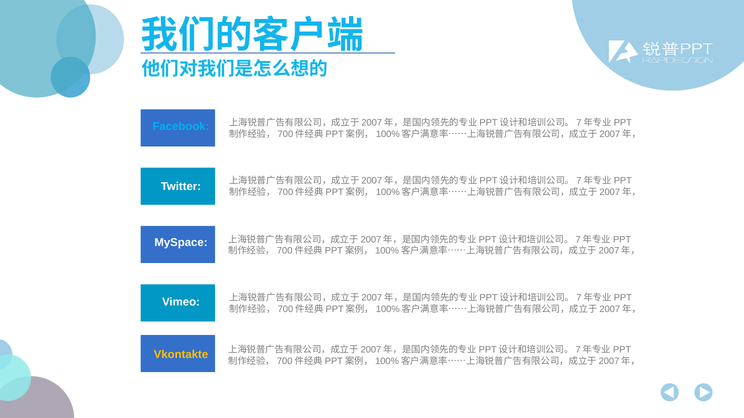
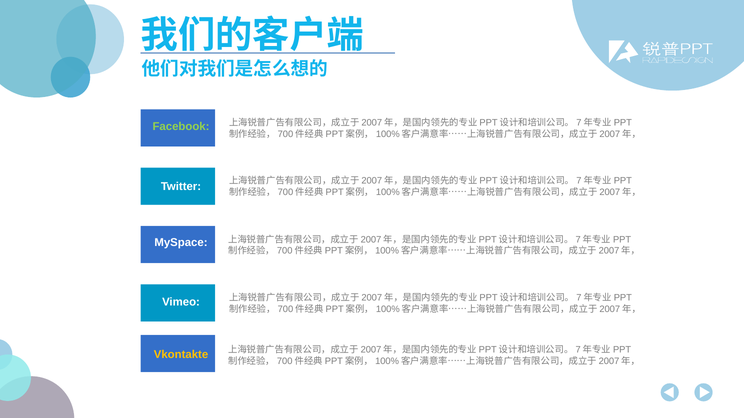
Facebook colour: light blue -> light green (181, 127)
